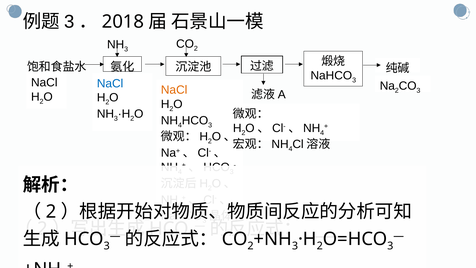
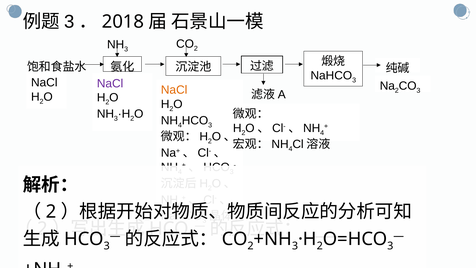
NaCl colour: blue -> purple (110, 83)
